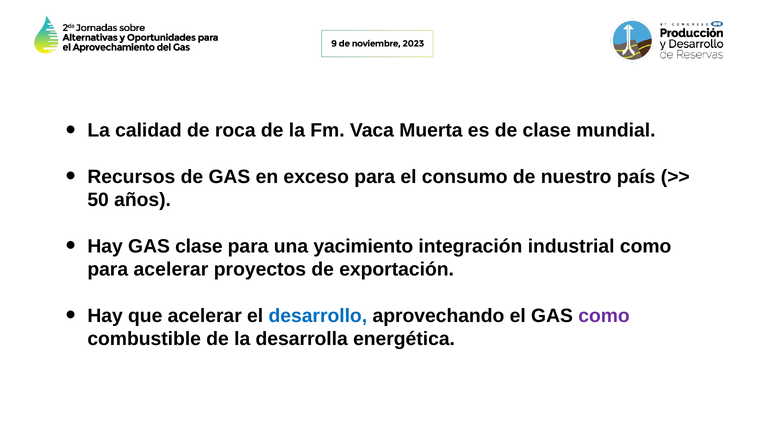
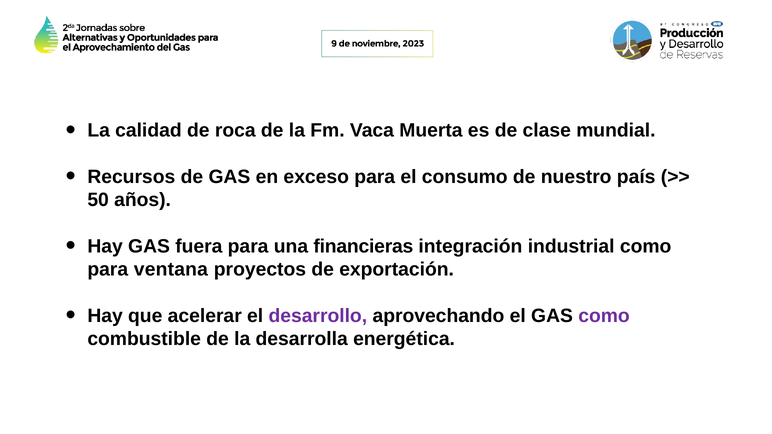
GAS clase: clase -> fuera (199, 246)
yacimiento: yacimiento -> financieras (363, 246)
para acelerar: acelerar -> ventana (171, 270)
desarrollo colour: blue -> purple (318, 316)
